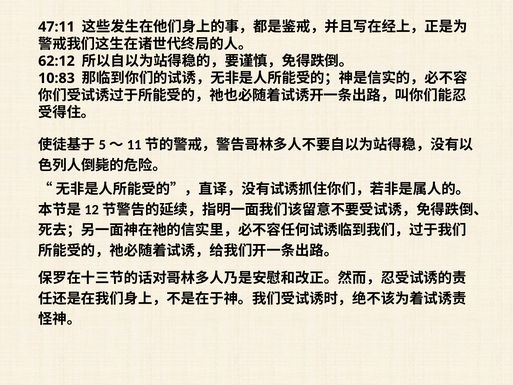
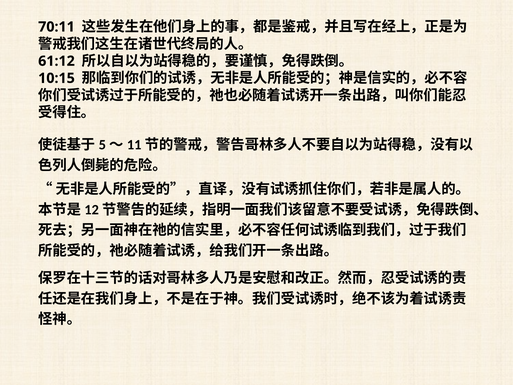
47:11: 47:11 -> 70:11 (56, 27)
62:12: 62:12 -> 61:12 (56, 61)
10:83: 10:83 -> 10:15 (56, 78)
